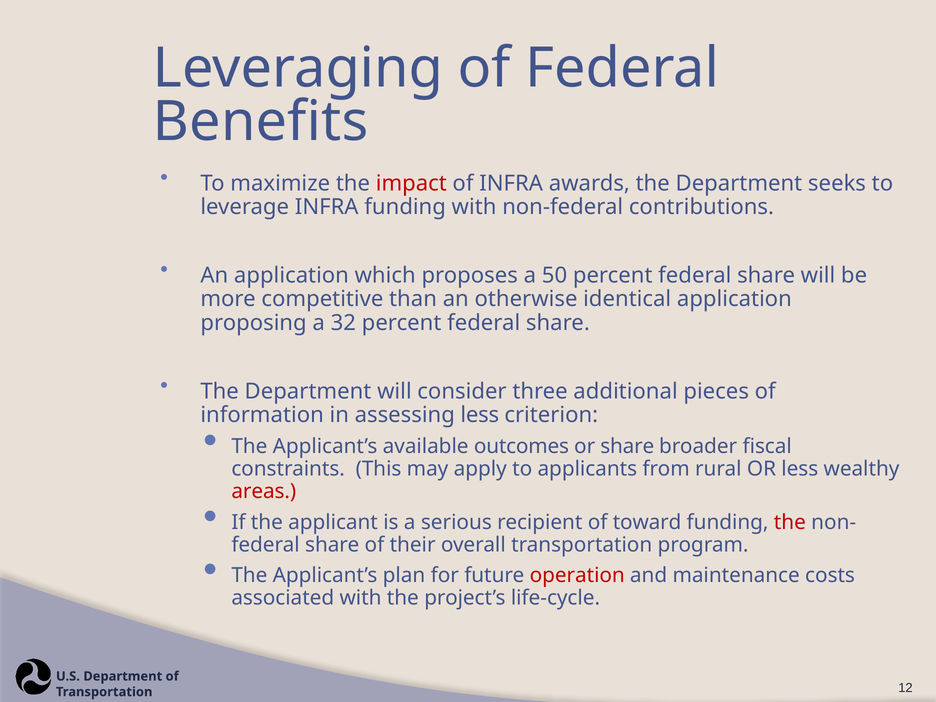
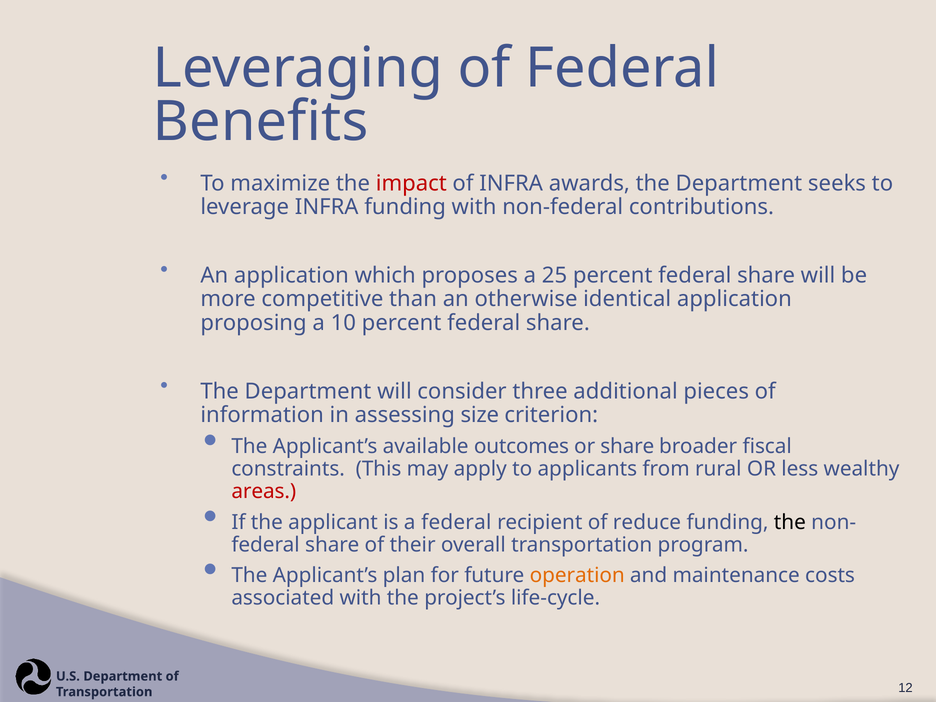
50: 50 -> 25 (555, 275)
32: 32 -> 10 (343, 323)
assessing less: less -> size (480, 415)
a serious: serious -> federal (456, 522)
toward: toward -> reduce (647, 522)
the colour: red -> black (790, 522)
operation colour: red -> orange (577, 575)
